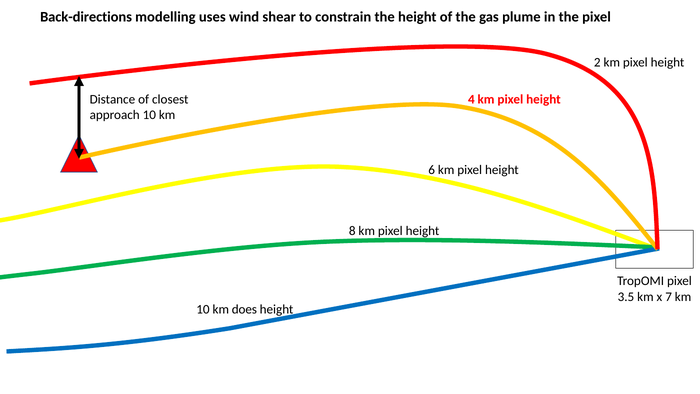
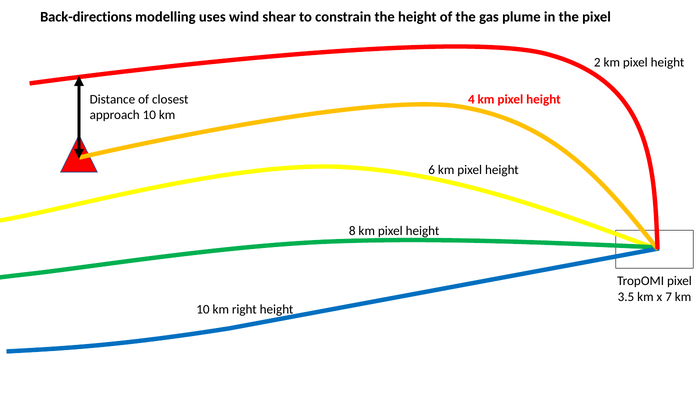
does: does -> right (244, 309)
